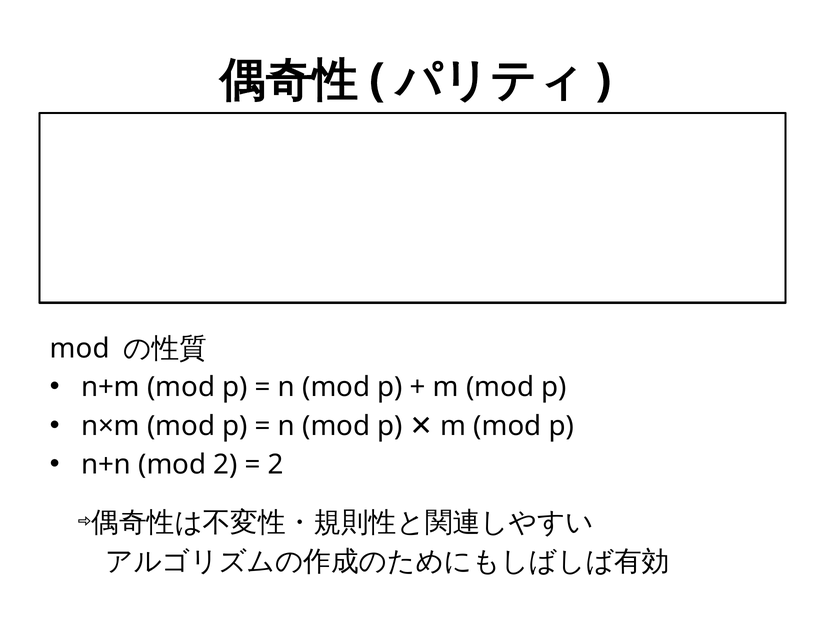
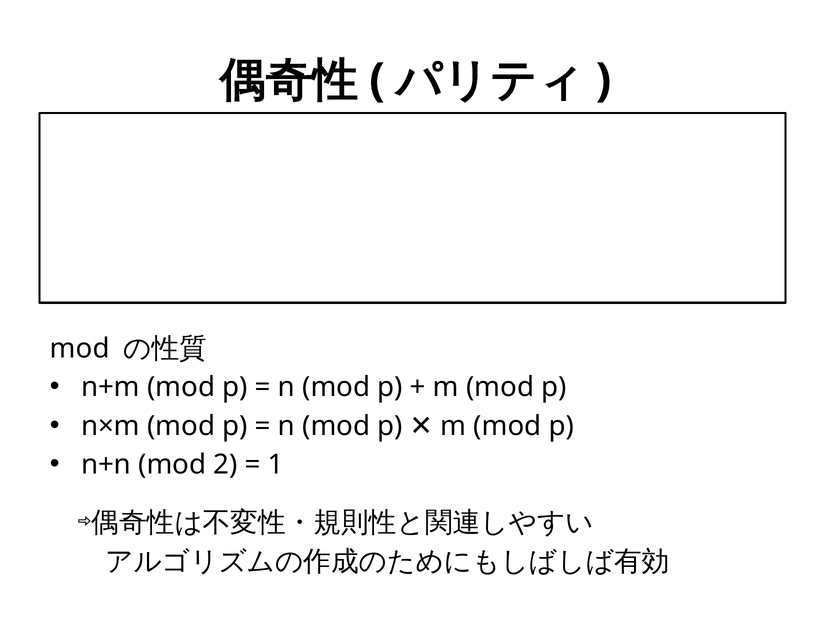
2: 2 -> 1 (276, 465)
